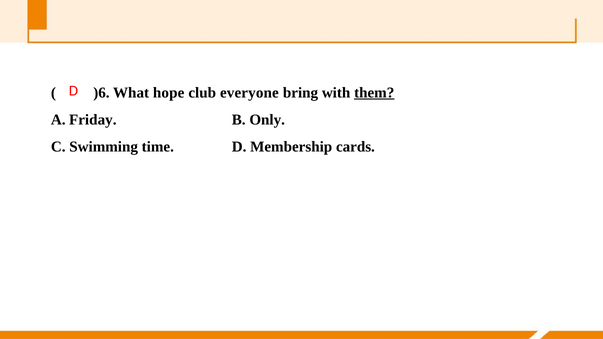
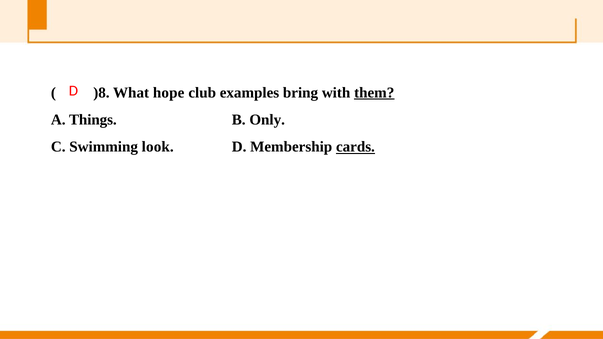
)6: )6 -> )8 (101, 93)
everyone: everyone -> examples (249, 93)
Friday: Friday -> Things (93, 120)
time: time -> look (158, 147)
cards underline: none -> present (355, 147)
